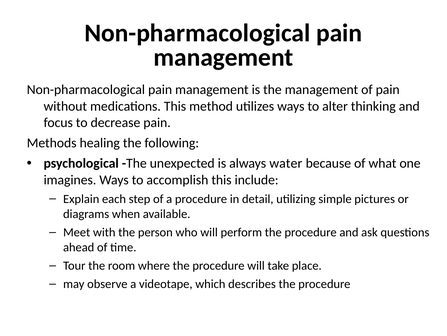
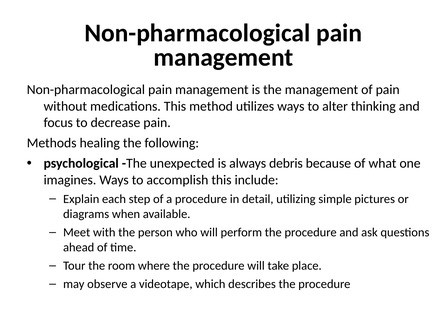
water: water -> debris (286, 163)
